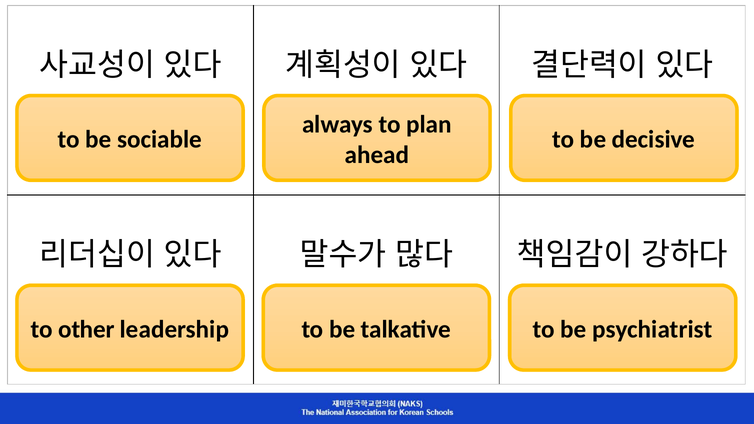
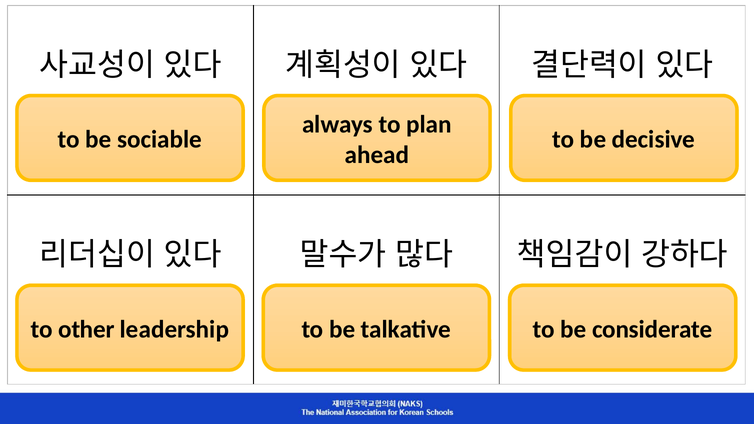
psychiatrist: psychiatrist -> considerate (652, 330)
